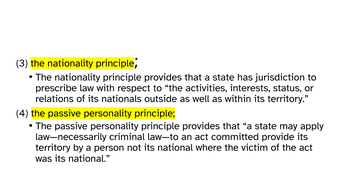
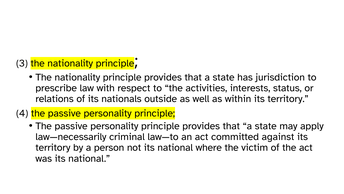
provide: provide -> against (278, 136)
